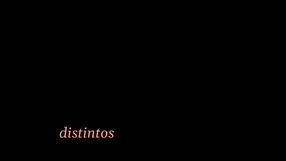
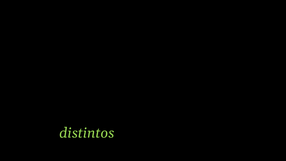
distintos colour: pink -> light green (87, 133)
